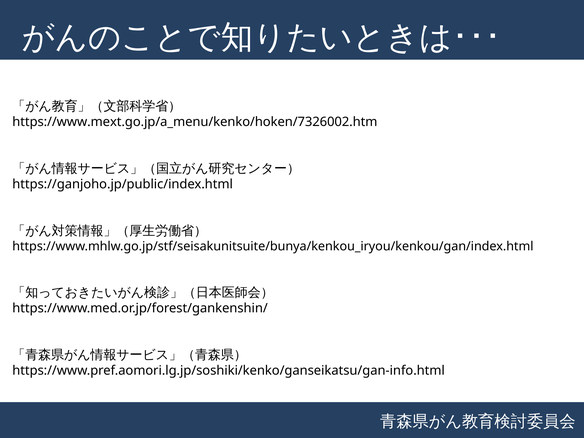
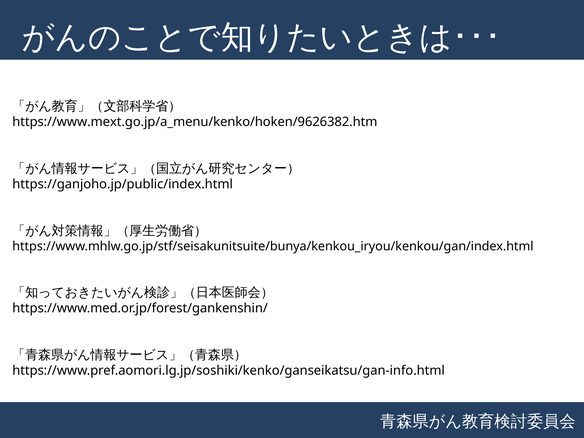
https://www.mext.go.jp/a_menu/kenko/hoken/7326002.htm: https://www.mext.go.jp/a_menu/kenko/hoken/7326002.htm -> https://www.mext.go.jp/a_menu/kenko/hoken/9626382.htm (195, 122)
